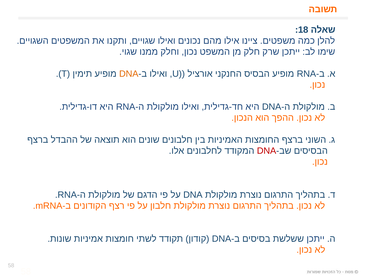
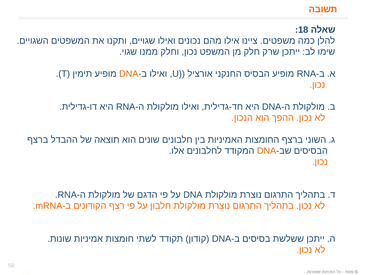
DNA colour: red -> orange (267, 150)
